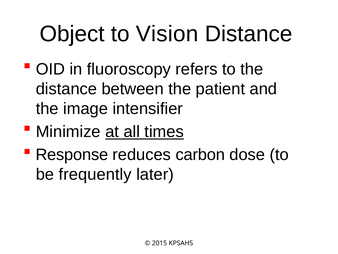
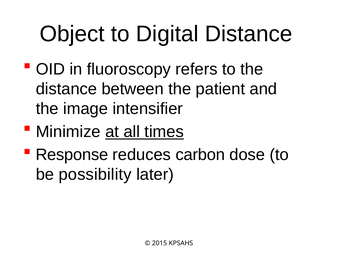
Vision: Vision -> Digital (167, 34)
frequently: frequently -> possibility (95, 174)
